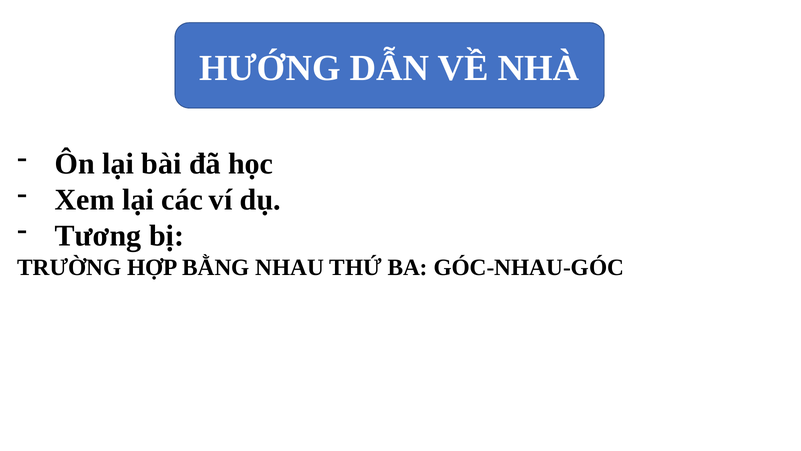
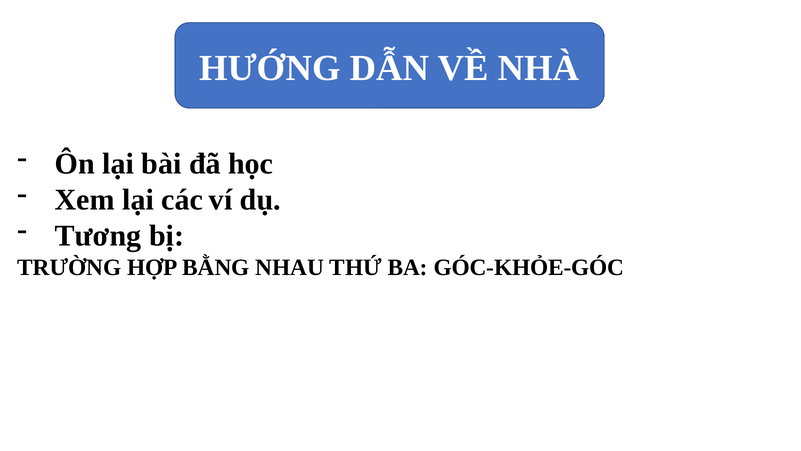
GÓC-NHAU-GÓC: GÓC-NHAU-GÓC -> GÓC-KHỎE-GÓC (529, 267)
